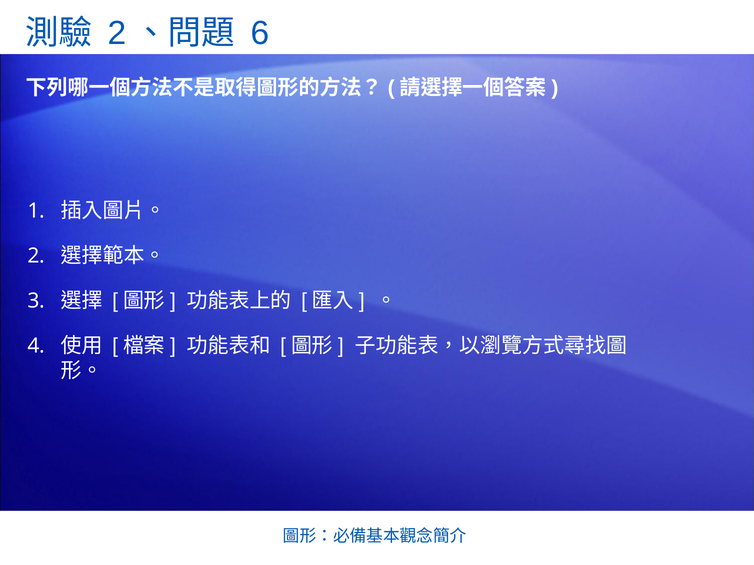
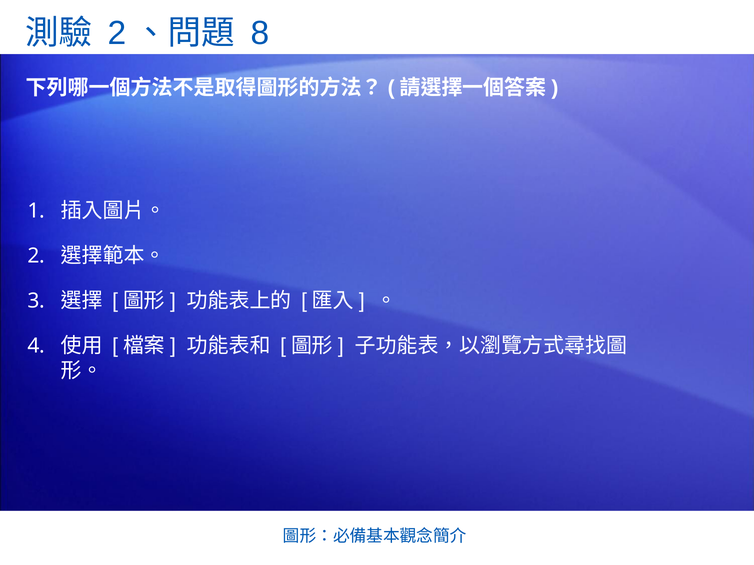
6: 6 -> 8 (260, 33)
